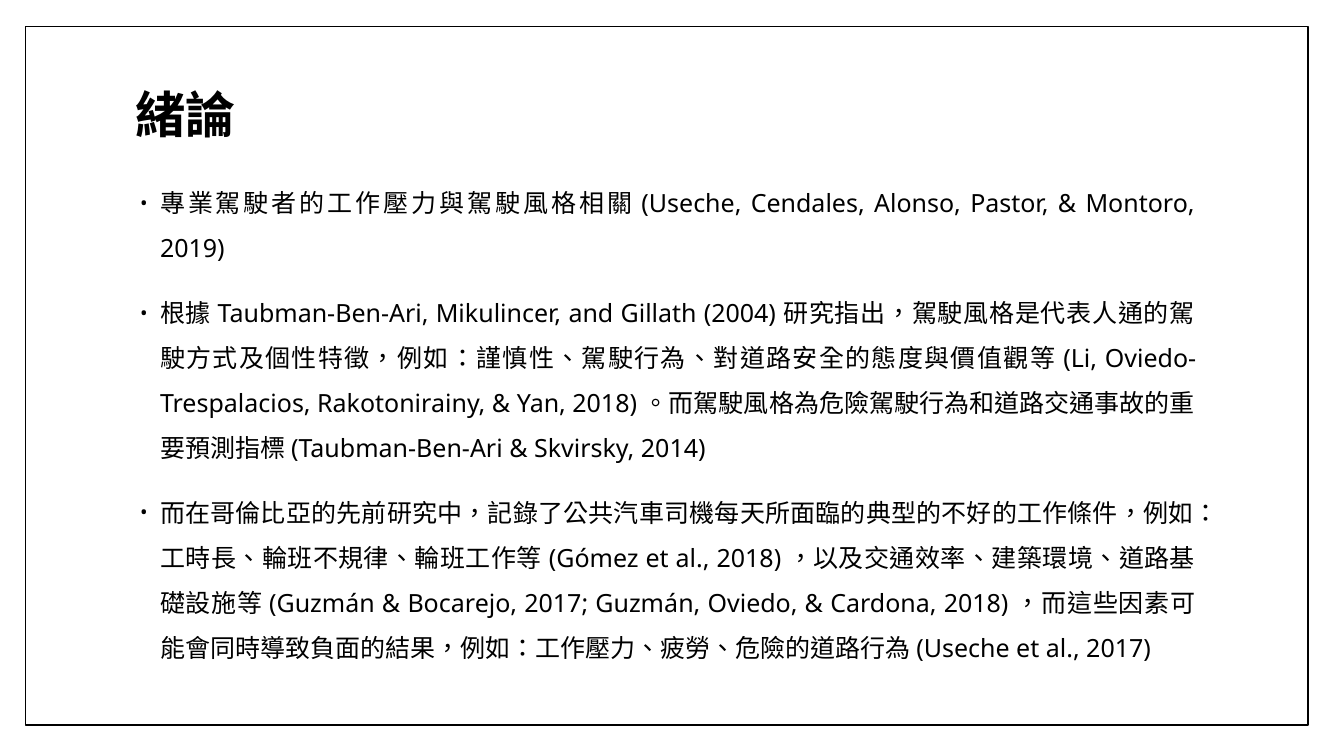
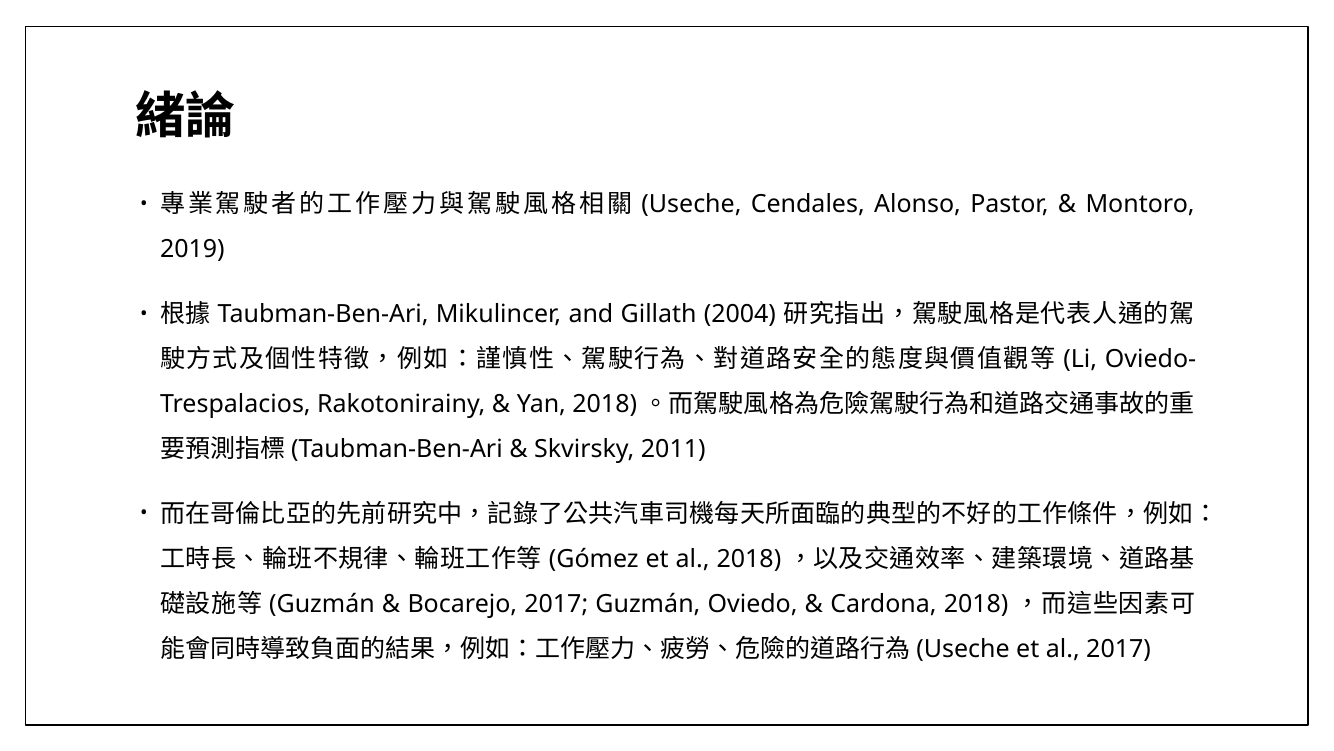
2014: 2014 -> 2011 (673, 449)
